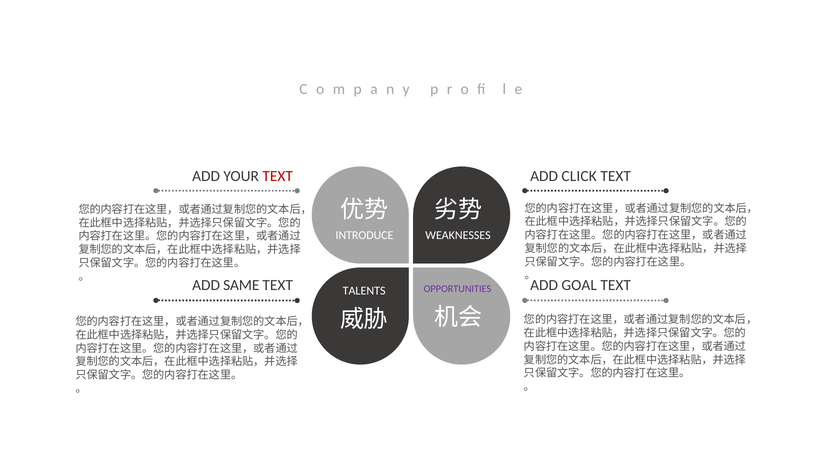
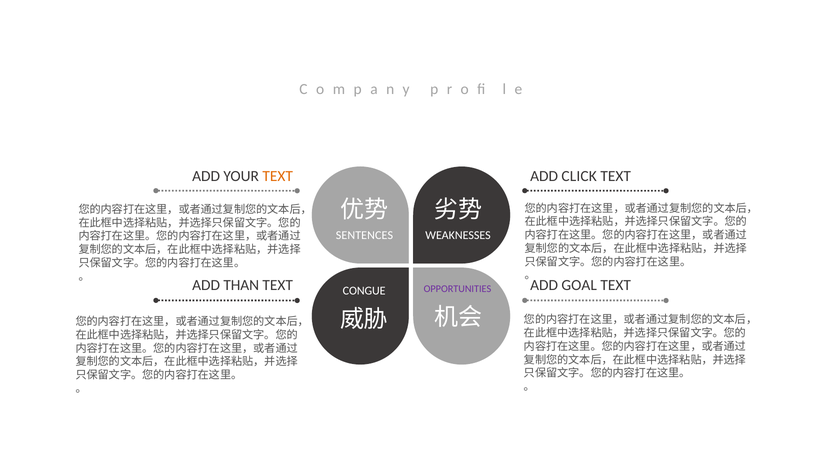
TEXT colour: red -> orange (278, 176)
INTRODUCE: INTRODUCE -> SENTENCES (364, 236)
SAME: SAME -> THAN (241, 286)
TALENTS: TALENTS -> CONGUE (364, 291)
